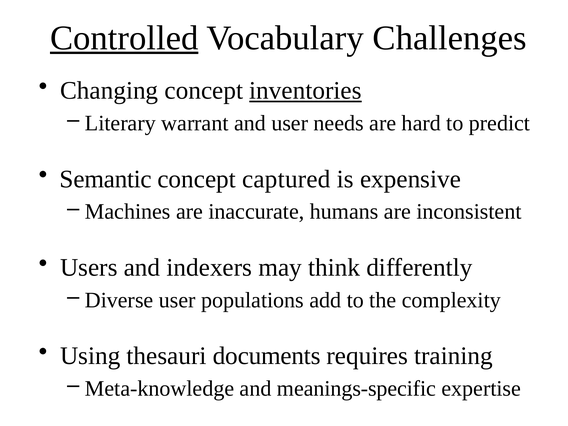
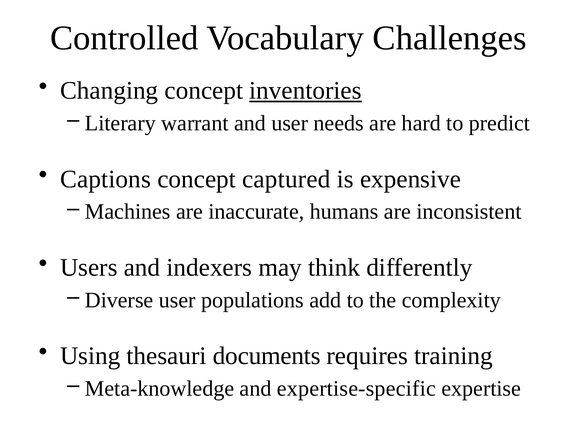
Controlled underline: present -> none (124, 38)
Semantic: Semantic -> Captions (105, 179)
meanings-specific: meanings-specific -> expertise-specific (356, 388)
